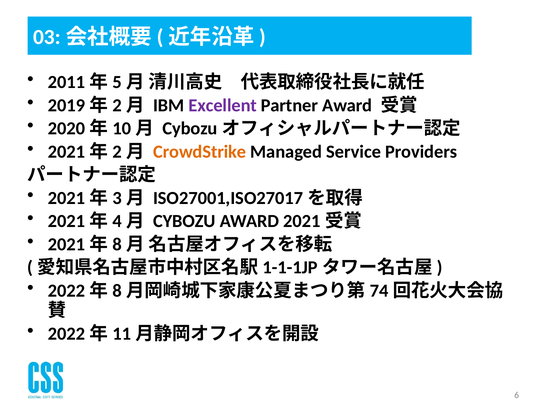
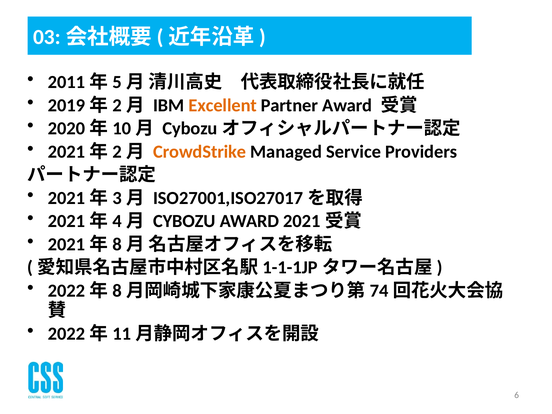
Excellent colour: purple -> orange (223, 105)
